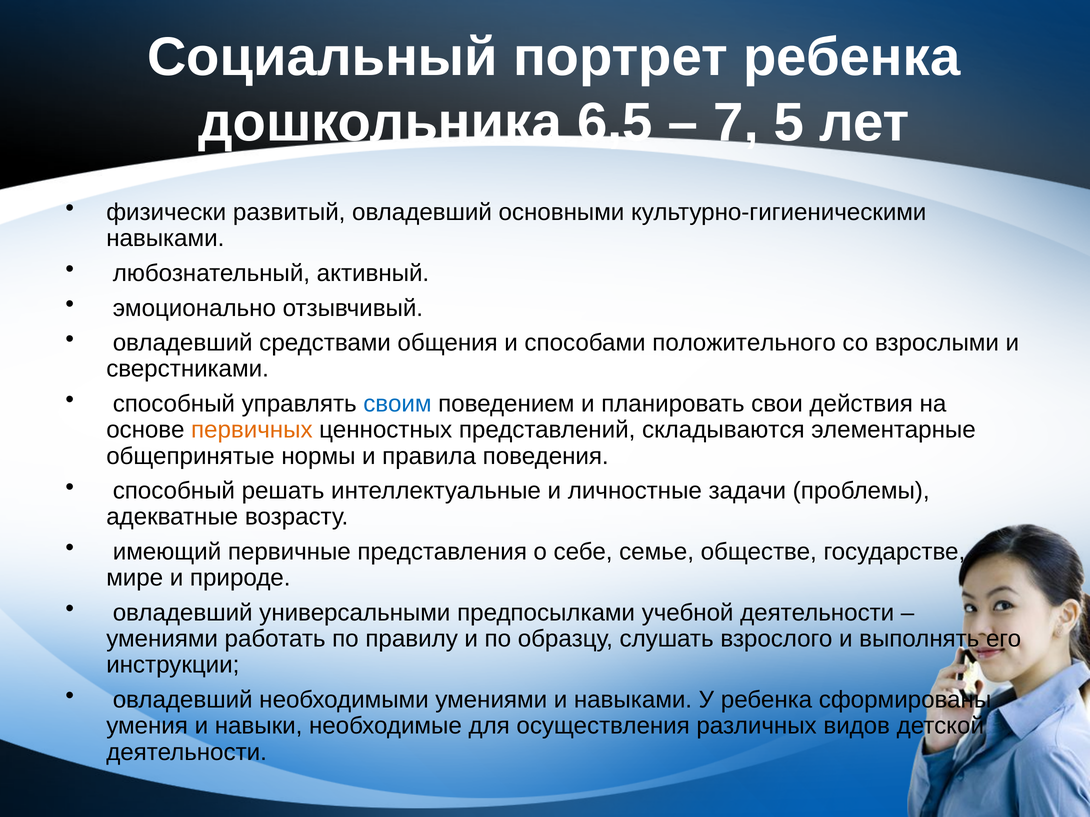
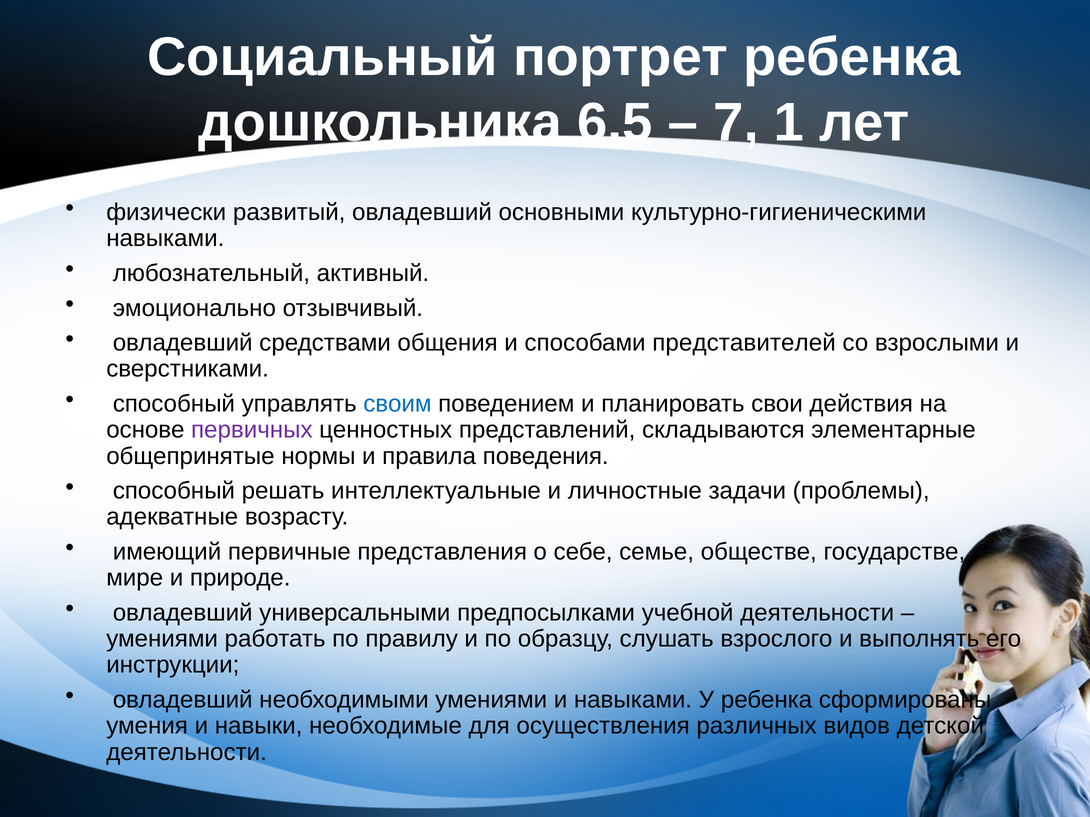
5: 5 -> 1 (789, 123)
положительного: положительного -> представителей (744, 343)
первичных colour: orange -> purple (252, 430)
